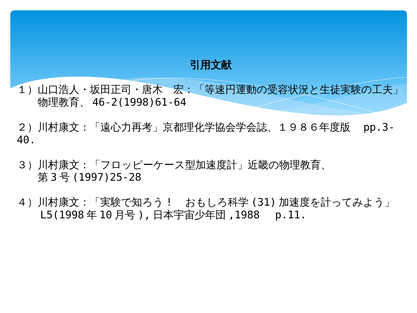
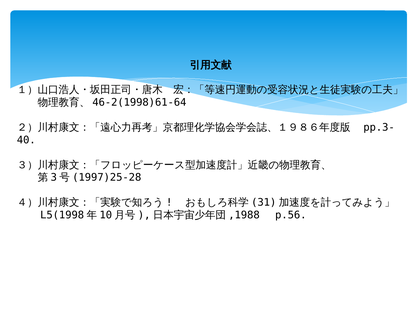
p.11: p.11 -> p.56 (291, 215)
